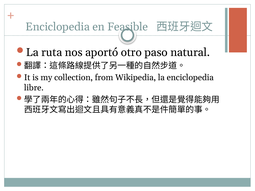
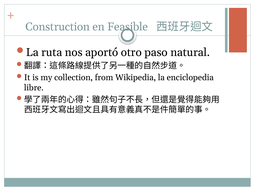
Enciclopedia: Enciclopedia -> Construction (58, 27)
